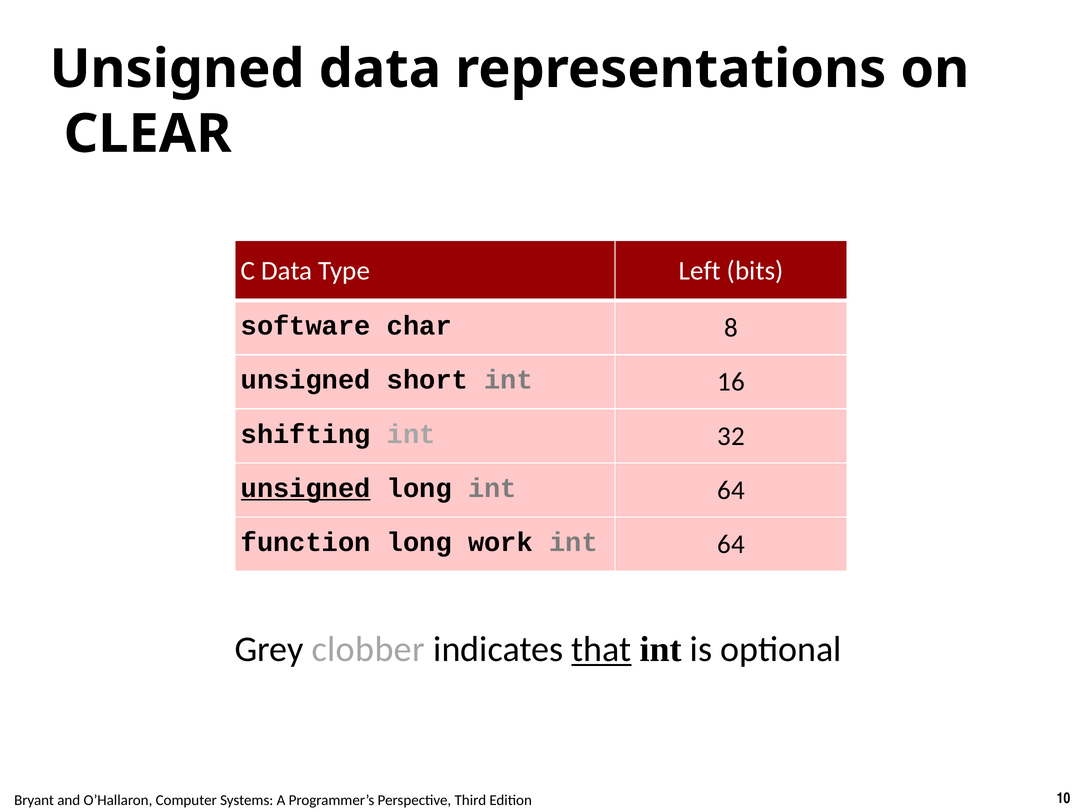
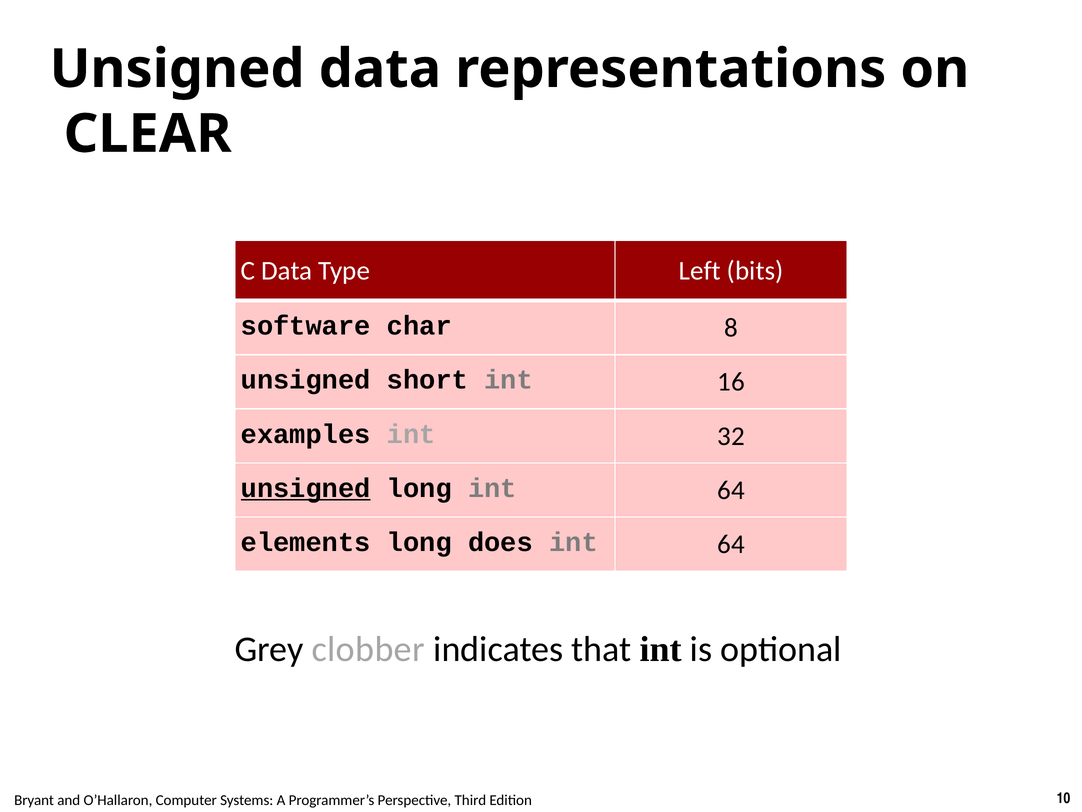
shifting: shifting -> examples (306, 434)
function: function -> elements (306, 542)
work: work -> does (500, 542)
that underline: present -> none (601, 649)
